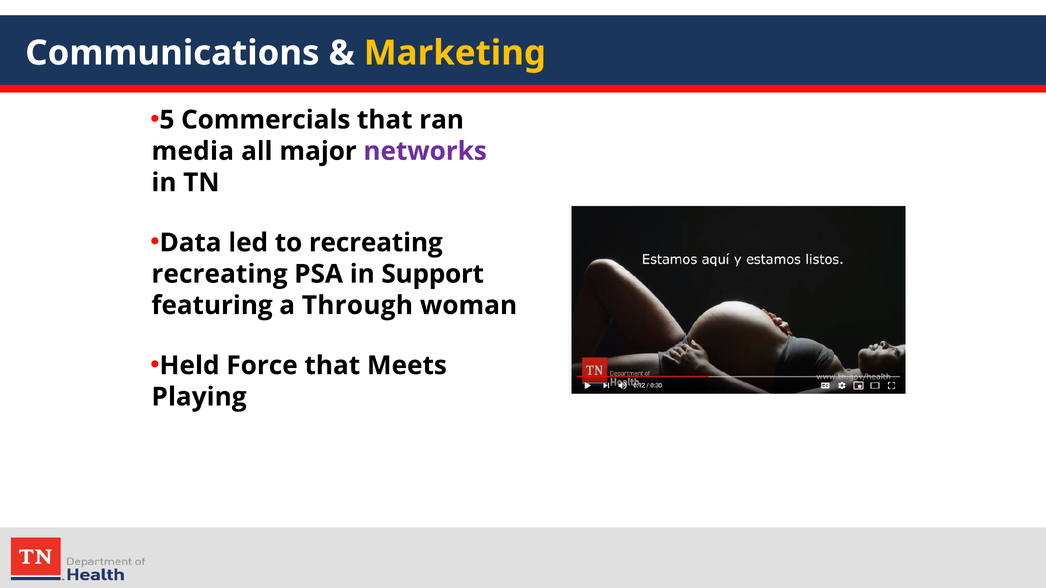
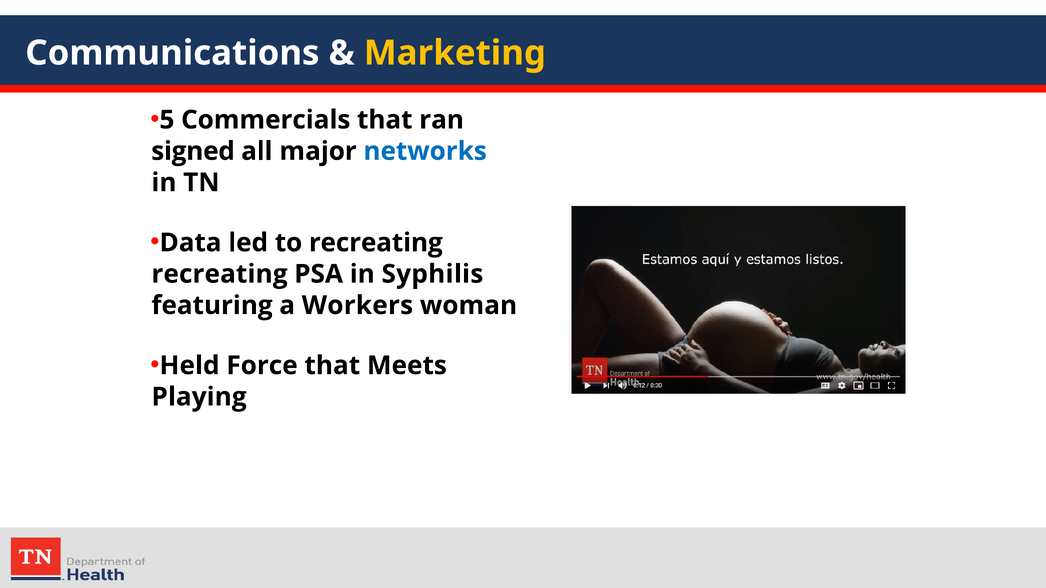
media: media -> signed (193, 151)
networks colour: purple -> blue (425, 151)
Support: Support -> Syphilis (432, 274)
Through: Through -> Workers (357, 306)
